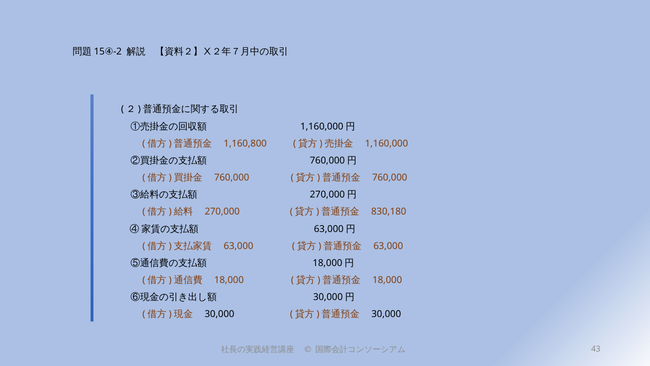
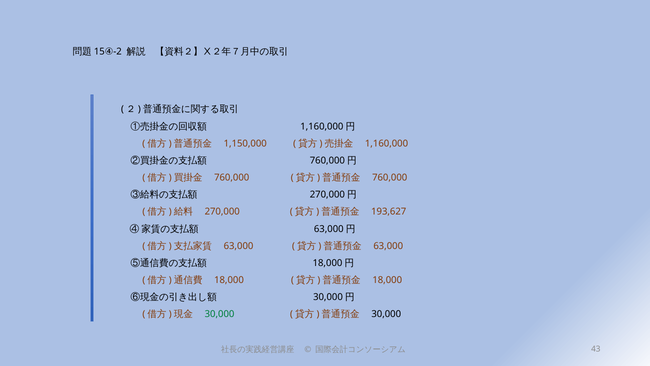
1,160,800: 1,160,800 -> 1,150,000 (245, 143)
830,180: 830,180 -> 193,627 (389, 212)
30,000 colour: black -> green (220, 314)
